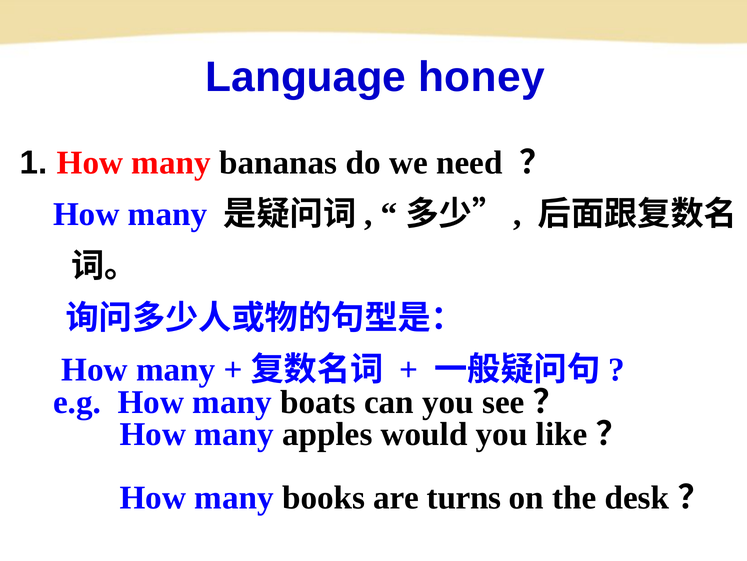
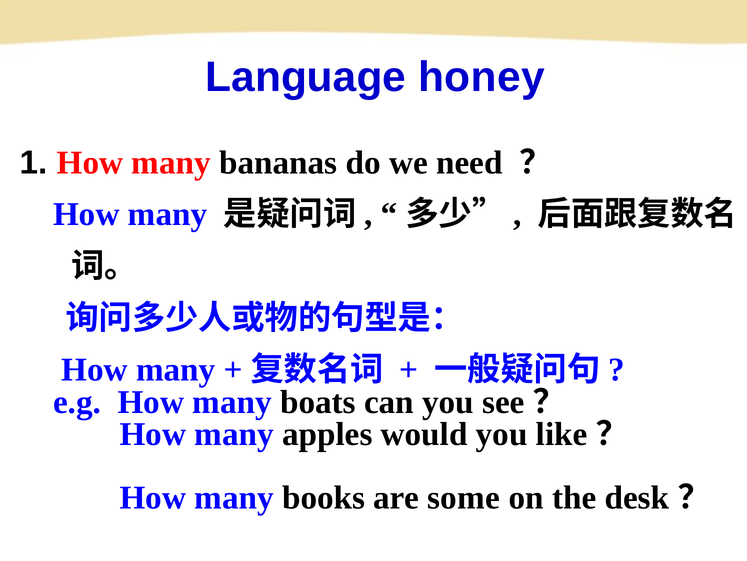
turns: turns -> some (464, 497)
